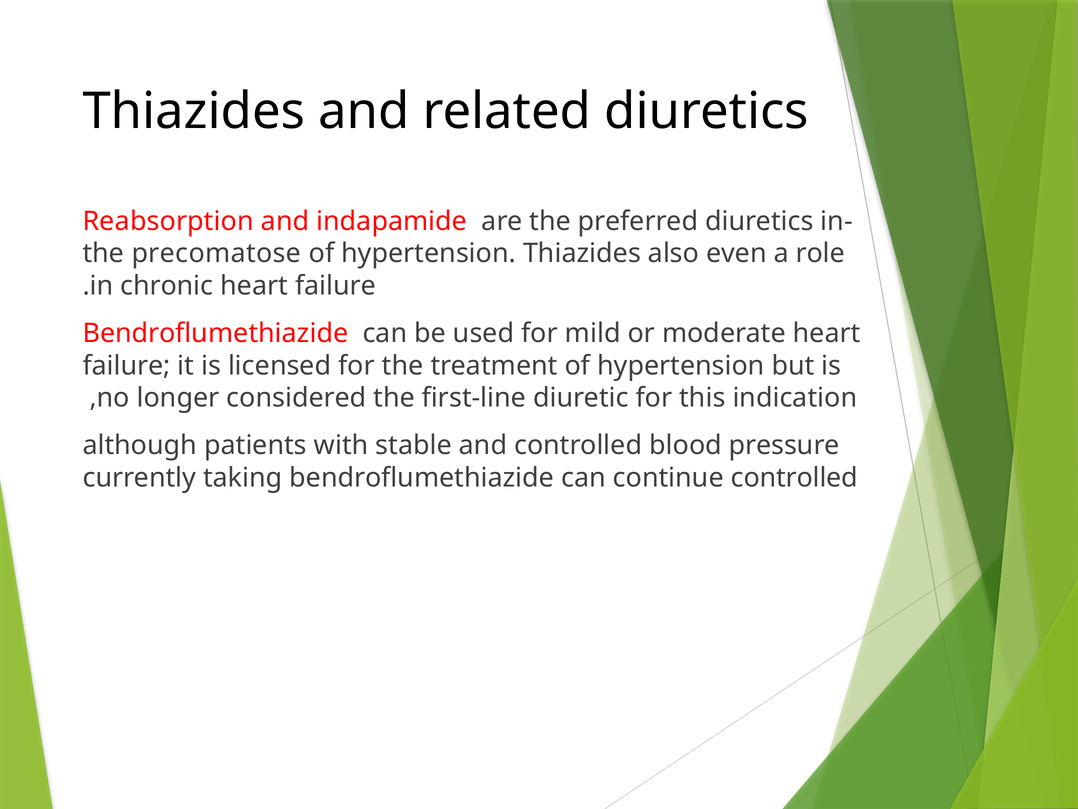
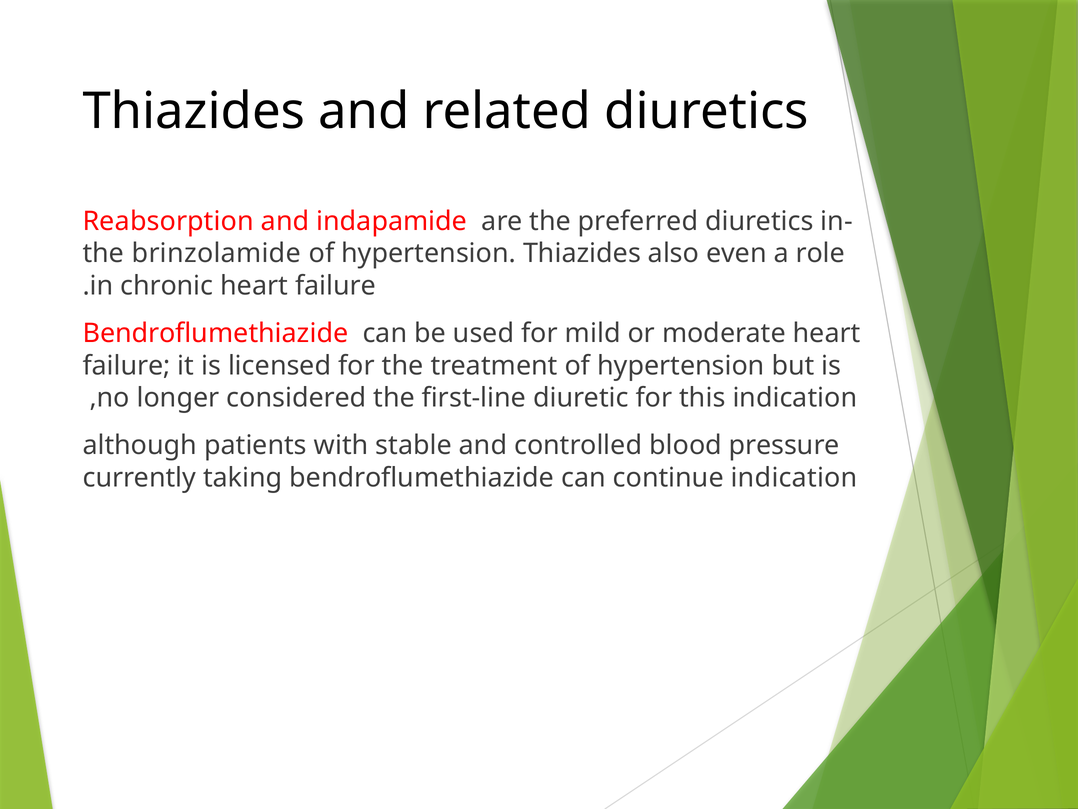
precomatose: precomatose -> brinzolamide (216, 253)
continue controlled: controlled -> indication (794, 477)
